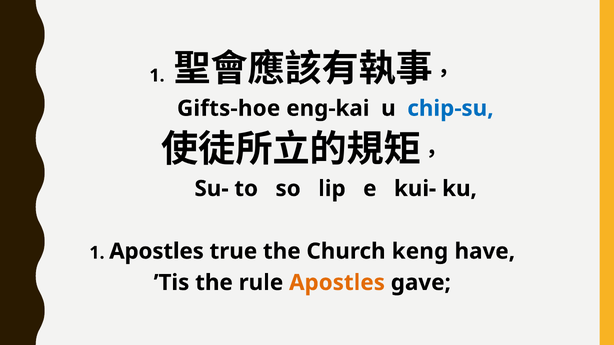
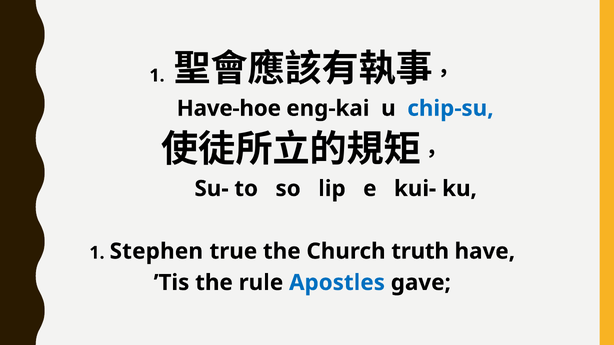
Gifts-hoe: Gifts-hoe -> Have-hoe (229, 108)
1 Apostles: Apostles -> Stephen (156, 252)
keng: keng -> truth (420, 252)
Apostles colour: orange -> blue (337, 283)
